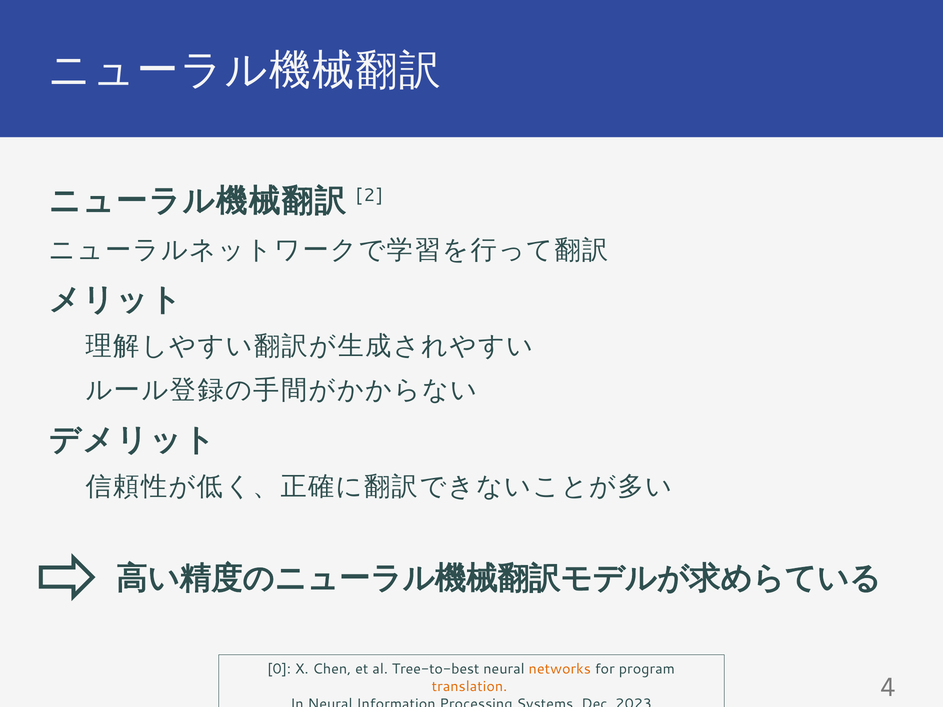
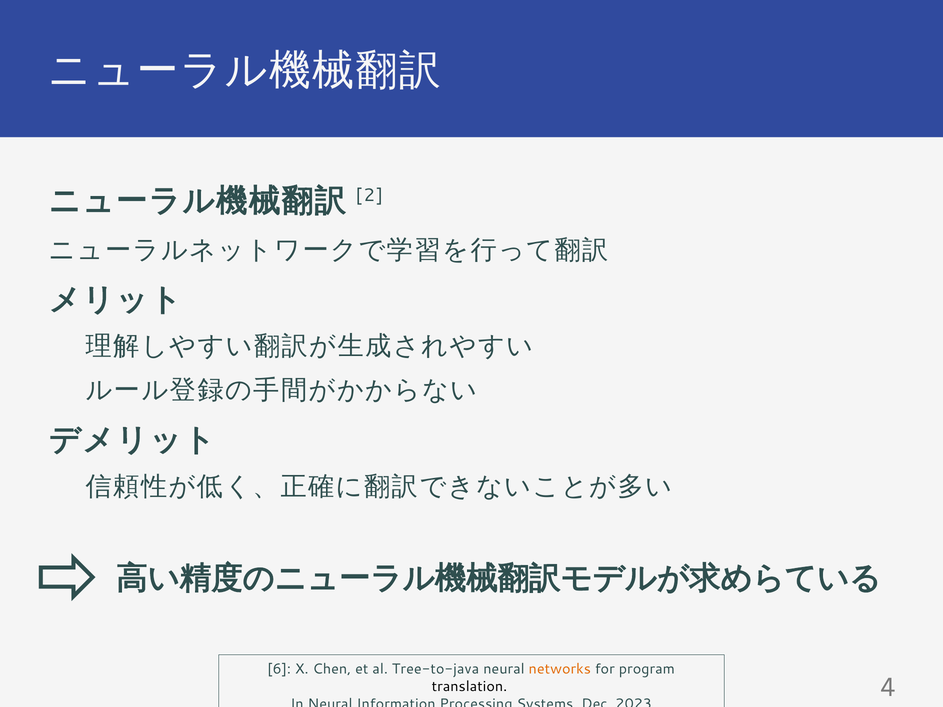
0: 0 -> 6 (279, 669)
Tree-to-best: Tree-to-best -> Tree-to-java (435, 669)
translation colour: orange -> black (469, 687)
